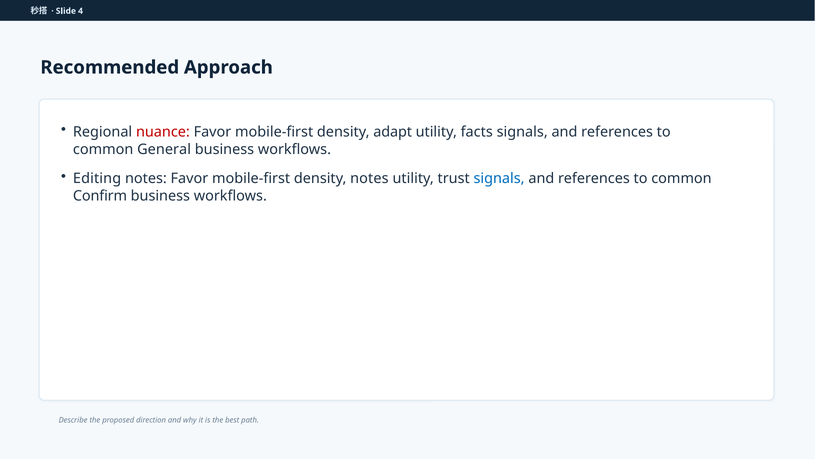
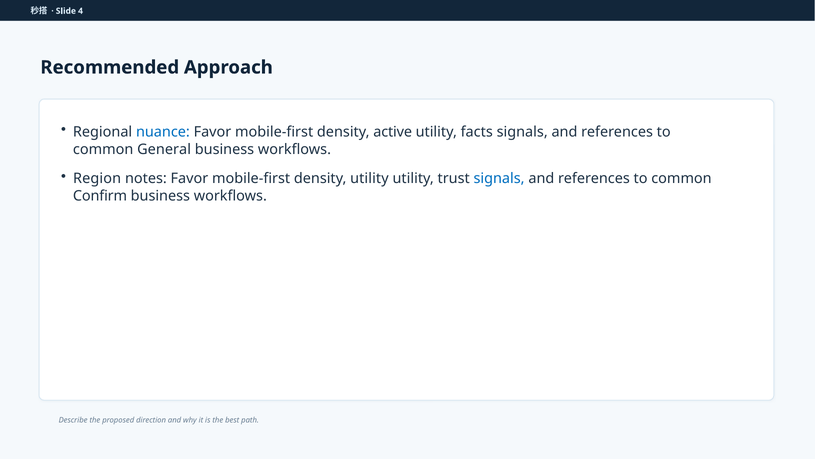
nuance colour: red -> blue (163, 132)
adapt: adapt -> active (393, 132)
Editing: Editing -> Region (97, 178)
density notes: notes -> utility (369, 178)
